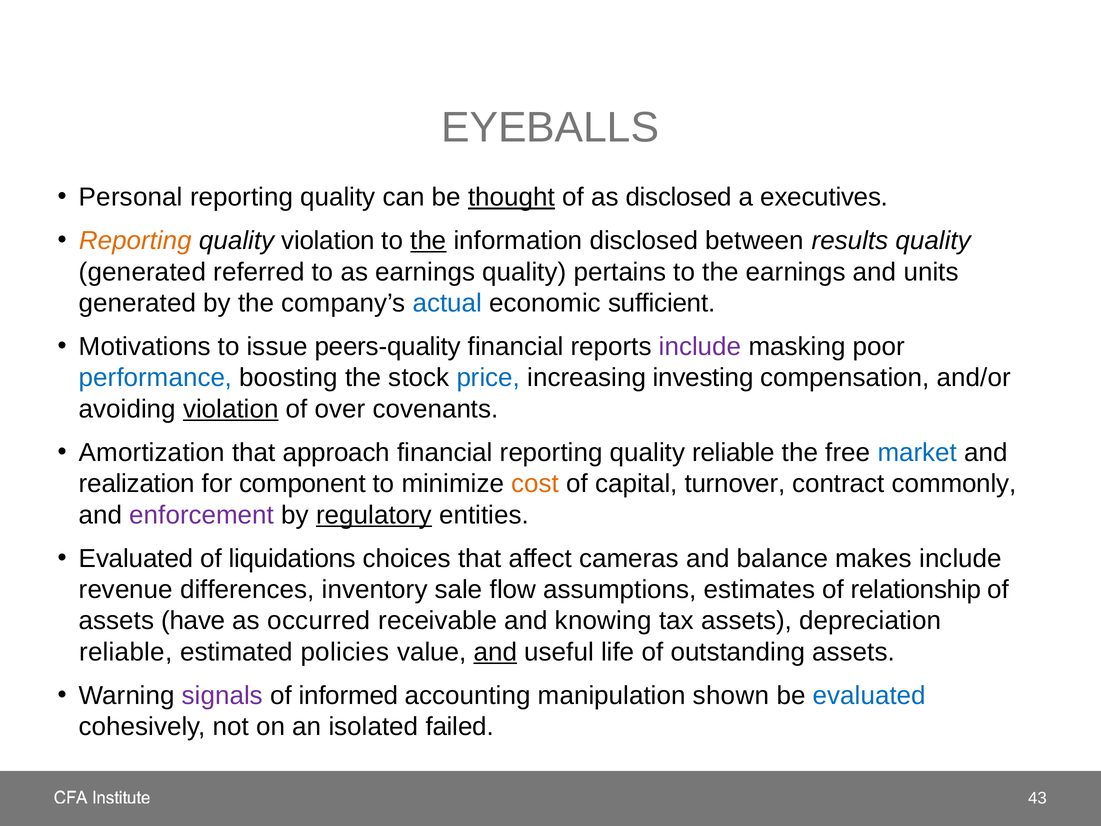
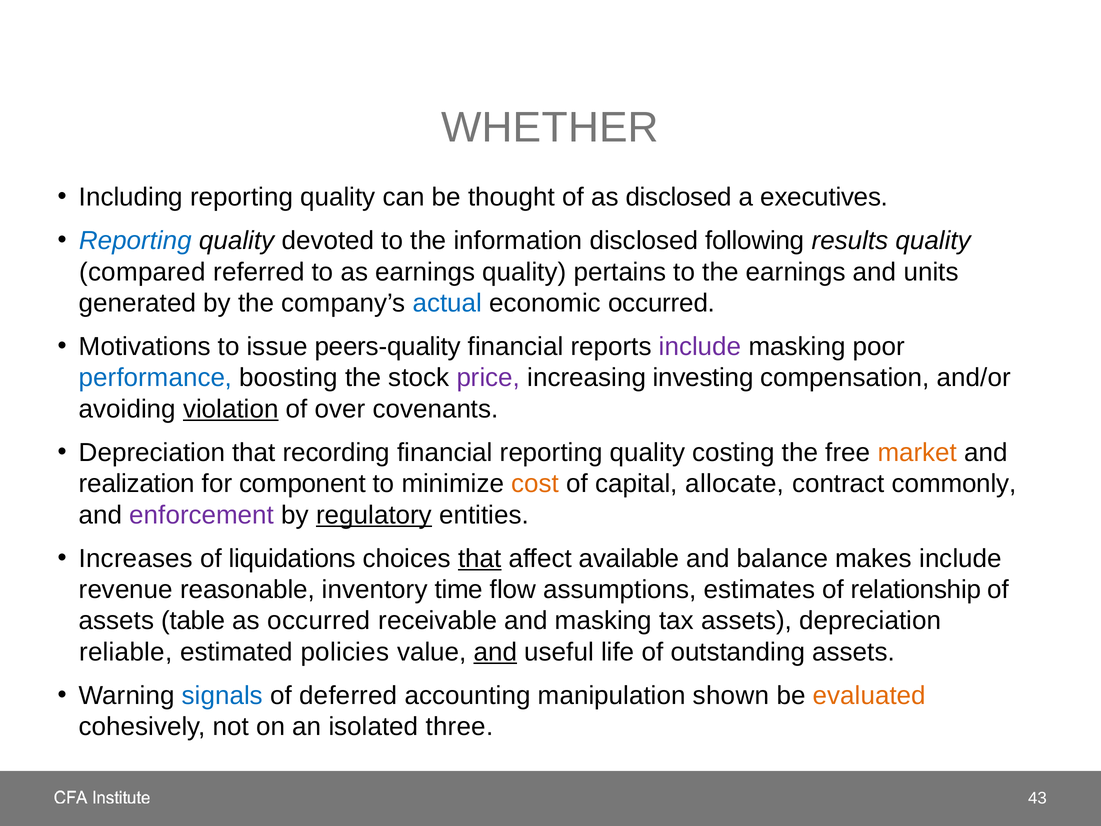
EYEBALLS: EYEBALLS -> WHETHER (550, 128)
Personal: Personal -> Including (131, 197)
thought underline: present -> none (511, 197)
Reporting colour: orange -> blue (135, 241)
quality violation: violation -> devoted (328, 241)
the underline: present -> none (428, 241)
between: between -> following (755, 241)
generated: generated -> compared (142, 272)
economic sufficient: sufficient -> occurred (662, 303)
price colour: blue -> purple (488, 378)
Amortization: Amortization -> Depreciation (152, 452)
approach: approach -> recording (336, 452)
quality reliable: reliable -> costing (733, 452)
market colour: blue -> orange (917, 452)
turnover: turnover -> allocate (735, 484)
Evaluated: Evaluated -> Increases (136, 558)
that underline: none -> present (480, 558)
cameras: cameras -> available (629, 558)
differences: differences -> reasonable (247, 589)
sale: sale -> time (459, 589)
have: have -> table (193, 621)
and knowing: knowing -> masking (603, 621)
signals colour: purple -> blue (222, 695)
informed: informed -> deferred (348, 695)
evaluated colour: blue -> orange (869, 695)
failed: failed -> three (459, 727)
